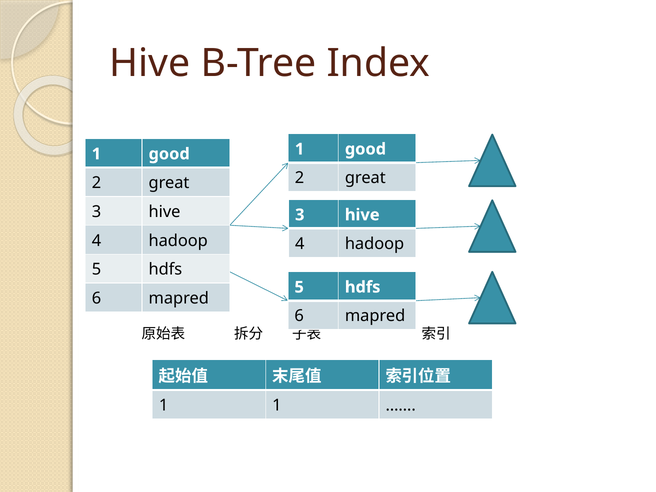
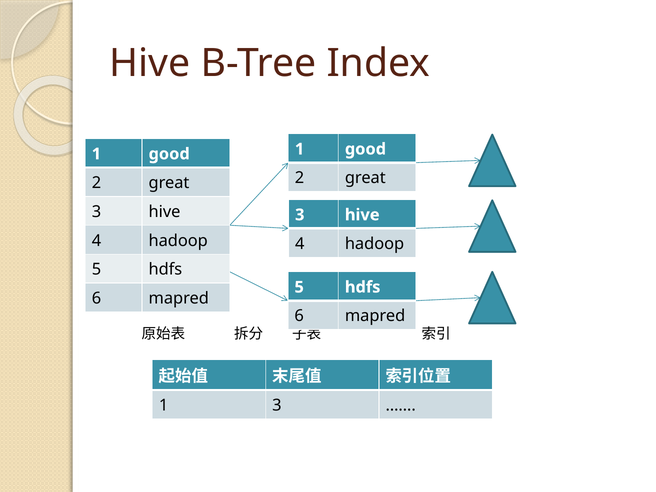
1 1: 1 -> 3 (277, 405)
